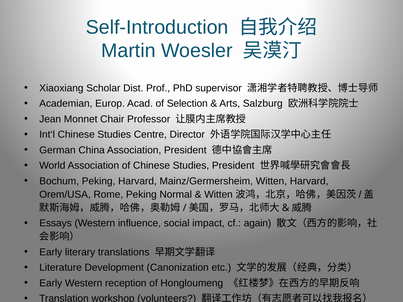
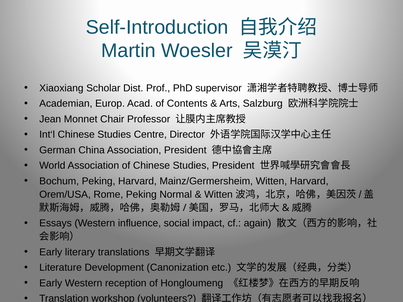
Selection: Selection -> Contents (187, 104)
